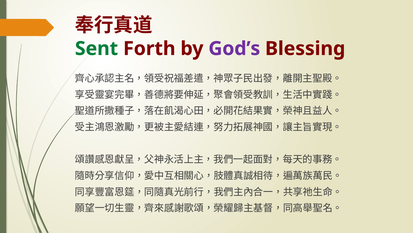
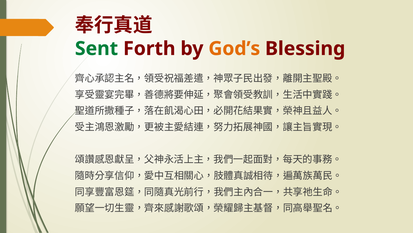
God’s colour: purple -> orange (234, 48)
